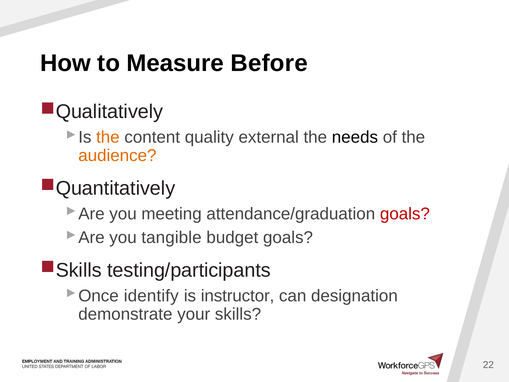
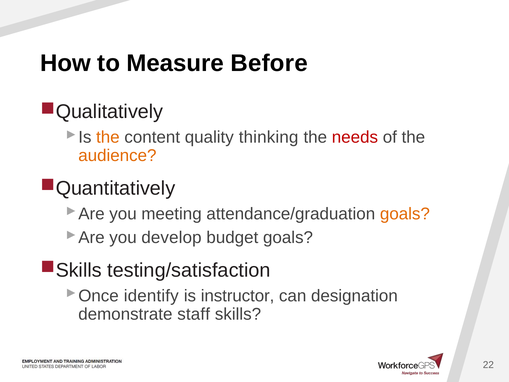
external: external -> thinking (269, 137)
needs colour: black -> red (355, 137)
goals colour: red -> orange (405, 214)
tangible: tangible -> develop (171, 238)
testing/participants: testing/participants -> testing/satisfaction (189, 270)
your: your -> staff (194, 314)
